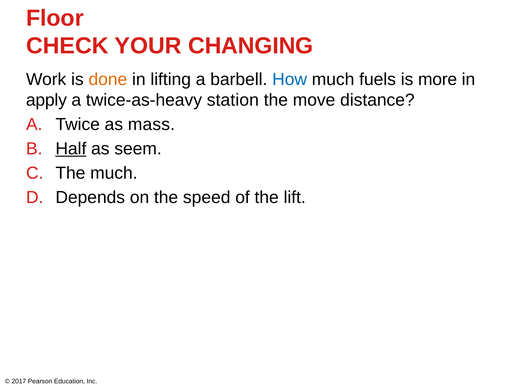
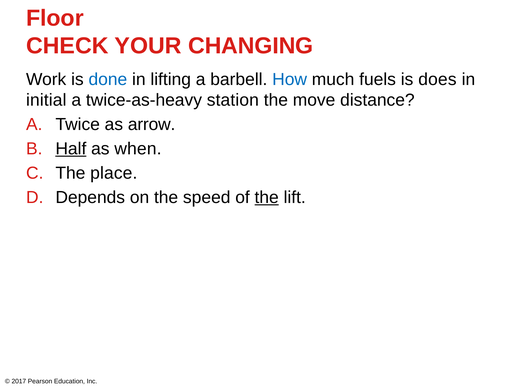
done colour: orange -> blue (108, 79)
more: more -> does (437, 79)
apply: apply -> initial (46, 100)
mass: mass -> arrow (152, 125)
seem: seem -> when (138, 149)
The much: much -> place (114, 173)
the underline: none -> present (267, 198)
